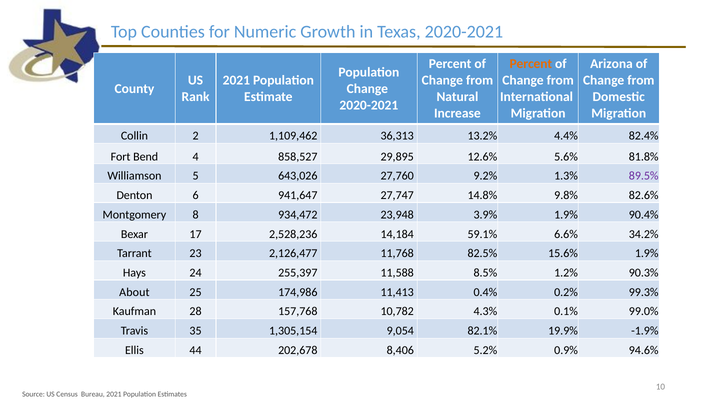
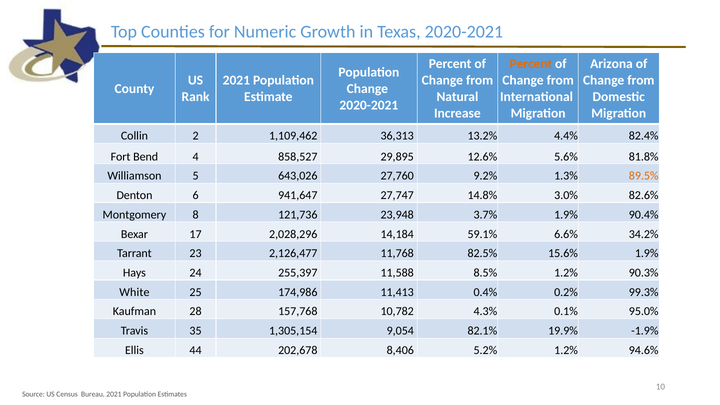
89.5% colour: purple -> orange (644, 176)
9.8%: 9.8% -> 3.0% (566, 195)
934,472: 934,472 -> 121,736 (298, 215)
3.9%: 3.9% -> 3.7% (485, 215)
2,528,236: 2,528,236 -> 2,028,296 (293, 234)
About: About -> White (134, 292)
99.0%: 99.0% -> 95.0% (644, 312)
5.2% 0.9%: 0.9% -> 1.2% (566, 350)
